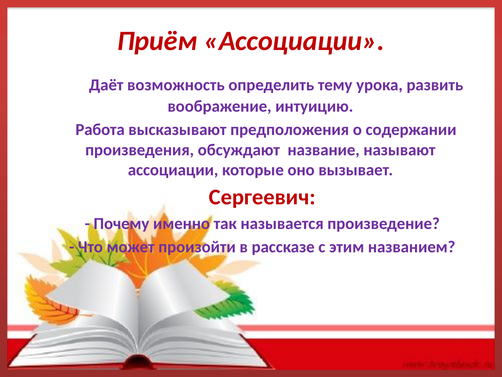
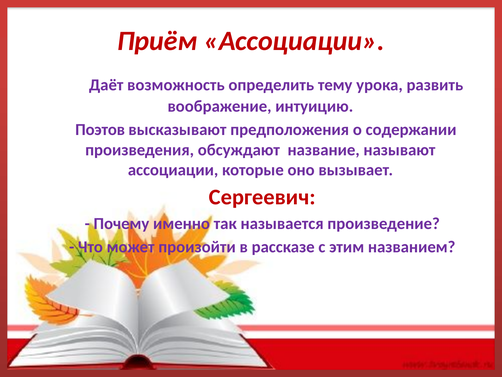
Работа: Работа -> Поэтов (100, 130)
